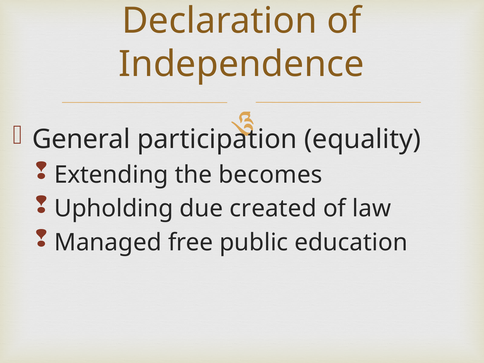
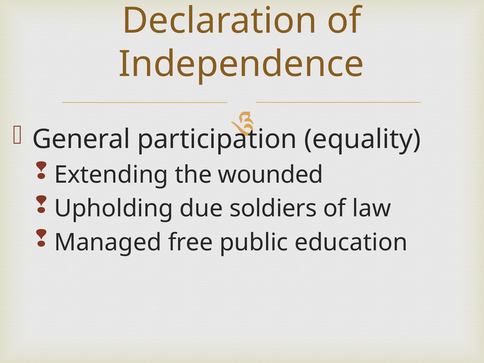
becomes: becomes -> wounded (271, 175)
created: created -> soldiers (273, 209)
